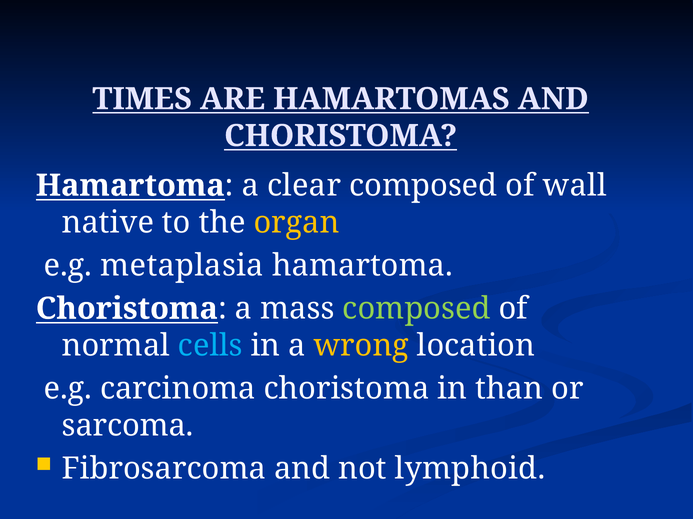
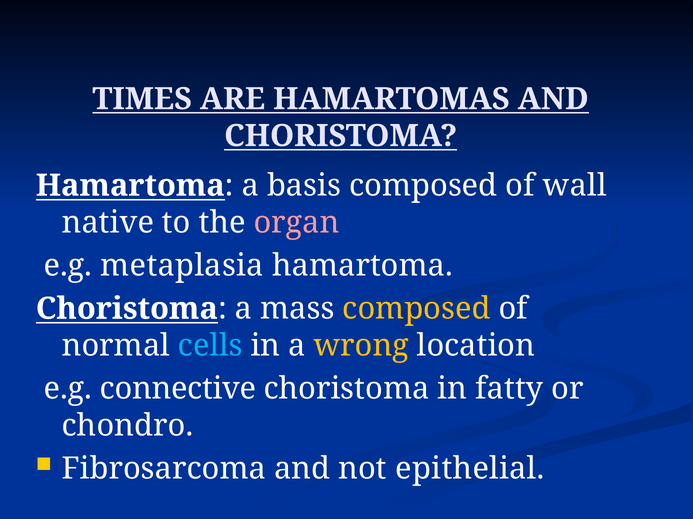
clear: clear -> basis (304, 186)
organ colour: yellow -> pink (297, 223)
composed colour: light green -> yellow (417, 309)
carcinoma: carcinoma -> connective (178, 389)
than: than -> fatty (509, 389)
sarcoma: sarcoma -> chondro (128, 426)
lymphoid: lymphoid -> epithelial (470, 469)
